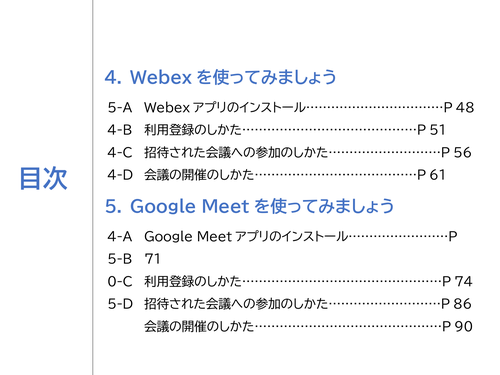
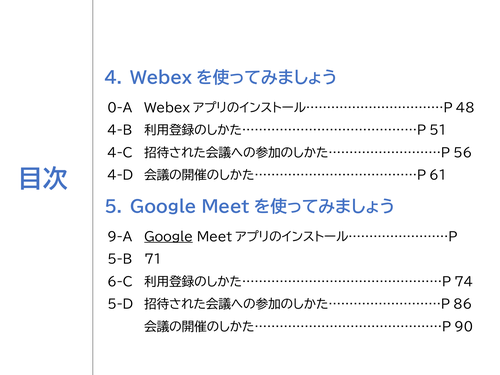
5-A: 5-A -> 0-A (120, 108)
4-A: 4-A -> 9-A (120, 237)
Google underline: none -> present (169, 237)
0-C: 0-C -> 6-C (120, 282)
